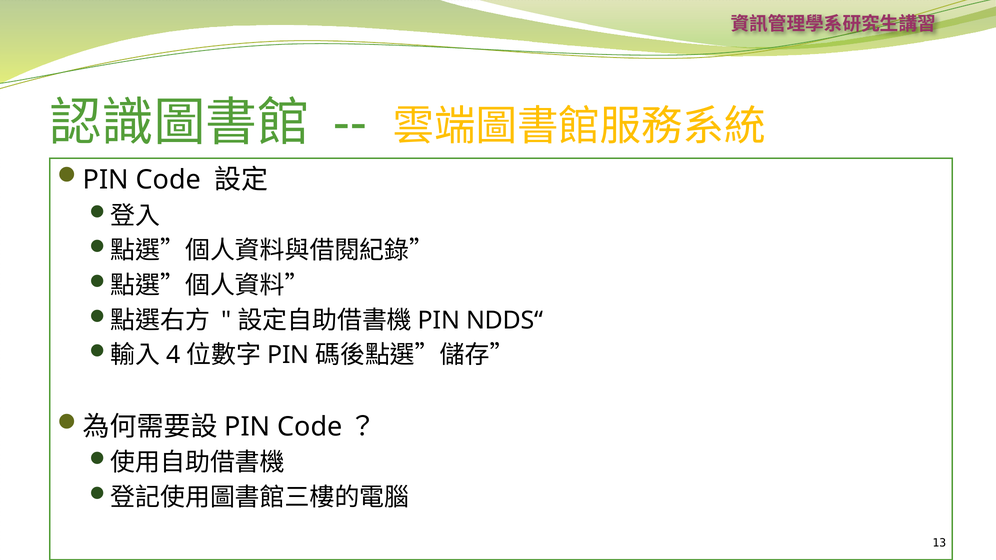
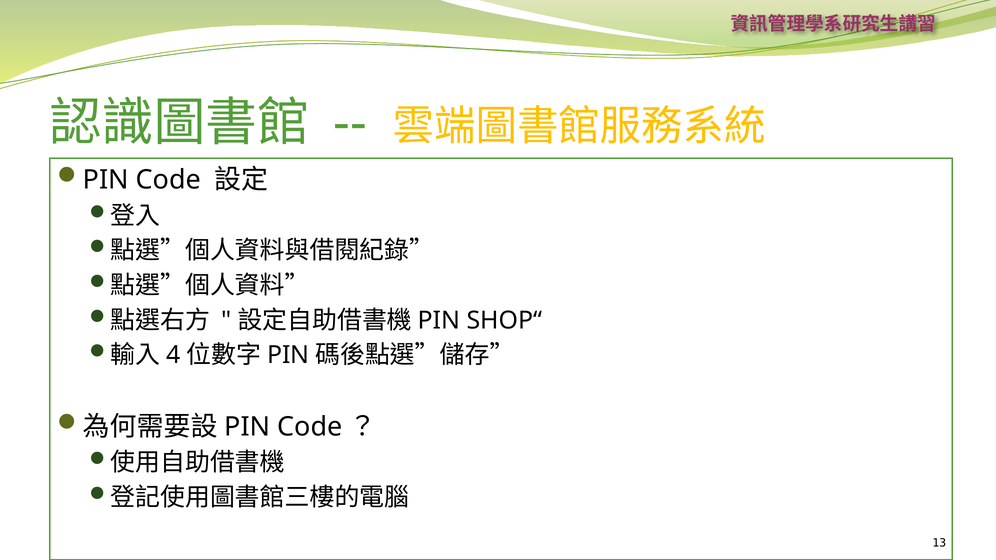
NDDS“: NDDS“ -> SHOP“ (504, 320)
